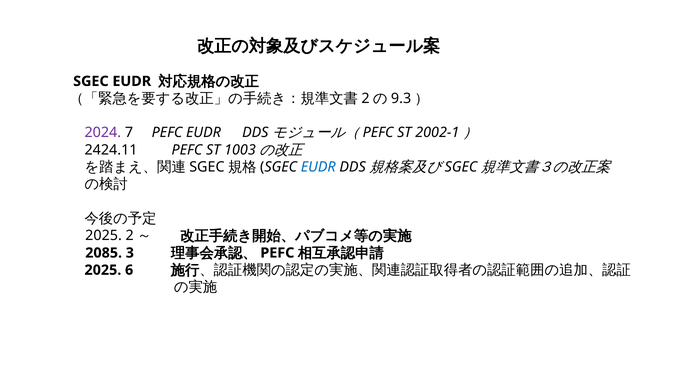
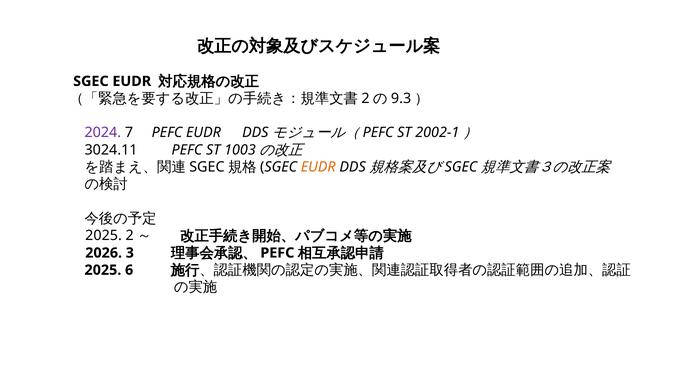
2424.11: 2424.11 -> 3024.11 (111, 150)
EUDR colour: blue -> orange (318, 167)
2085: 2085 -> 2026 (104, 253)
